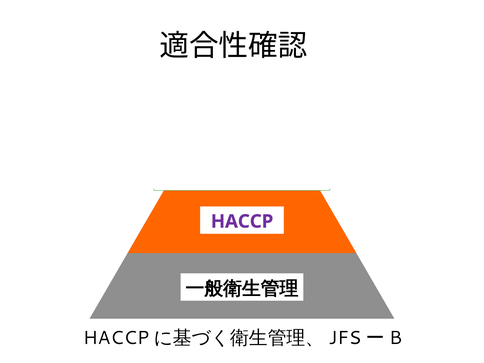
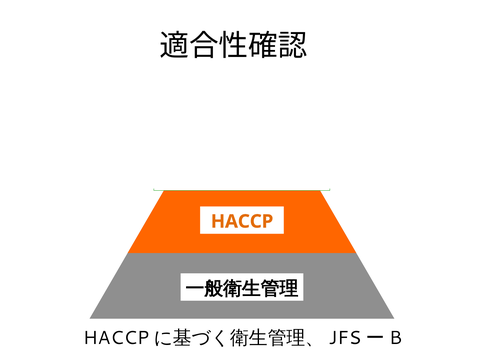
HACCP colour: purple -> orange (242, 221)
